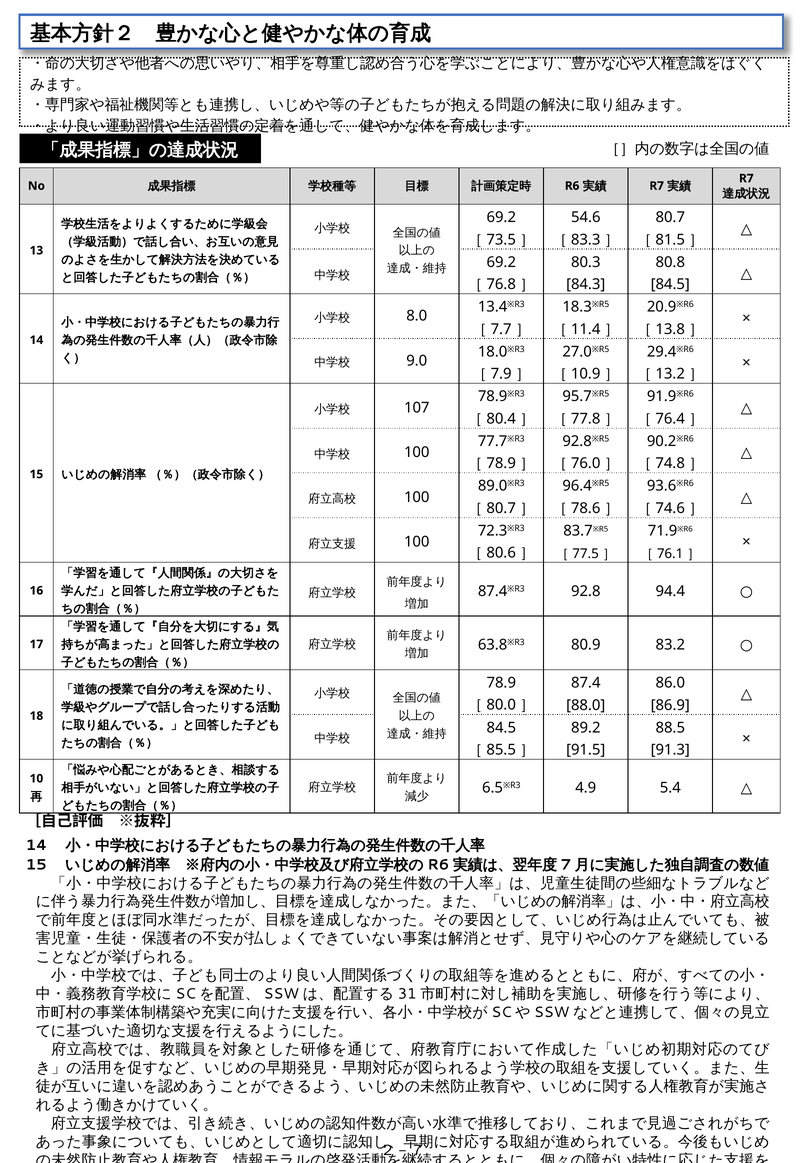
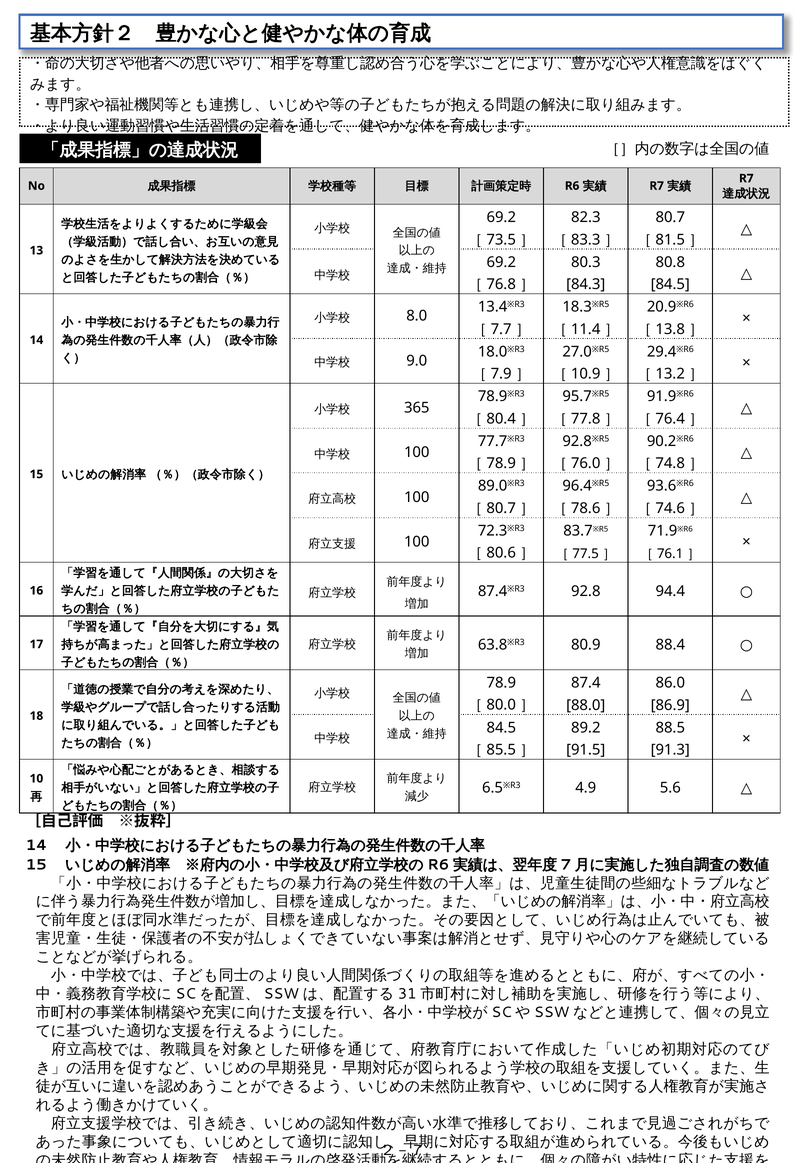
54.6: 54.6 -> 82.3 (586, 217)
107: 107 -> 365 (417, 408)
83.2: 83.2 -> 88.4 (670, 645)
5.4: 5.4 -> 5.6 (670, 788)
